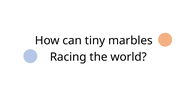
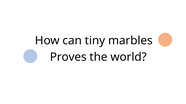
Racing: Racing -> Proves (68, 57)
